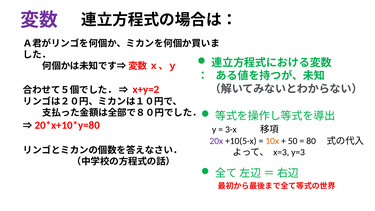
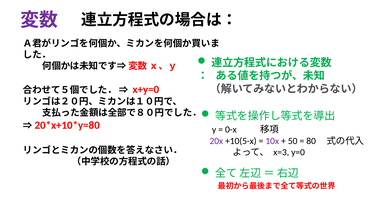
x+y=2: x+y=2 -> x+y=0 (146, 90)
3-x: 3-x -> 0-x (231, 130)
10x colour: orange -> purple (272, 141)
y=3: y=3 -> y=0 (298, 152)
